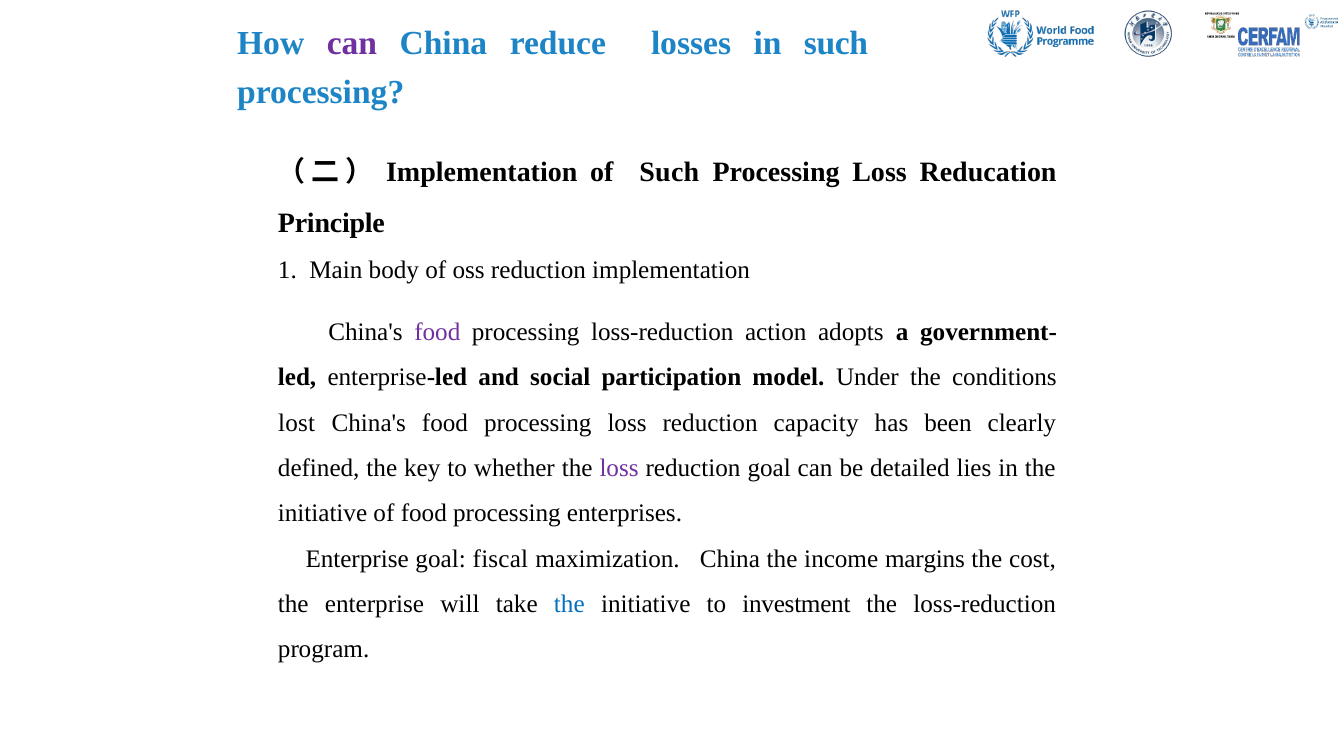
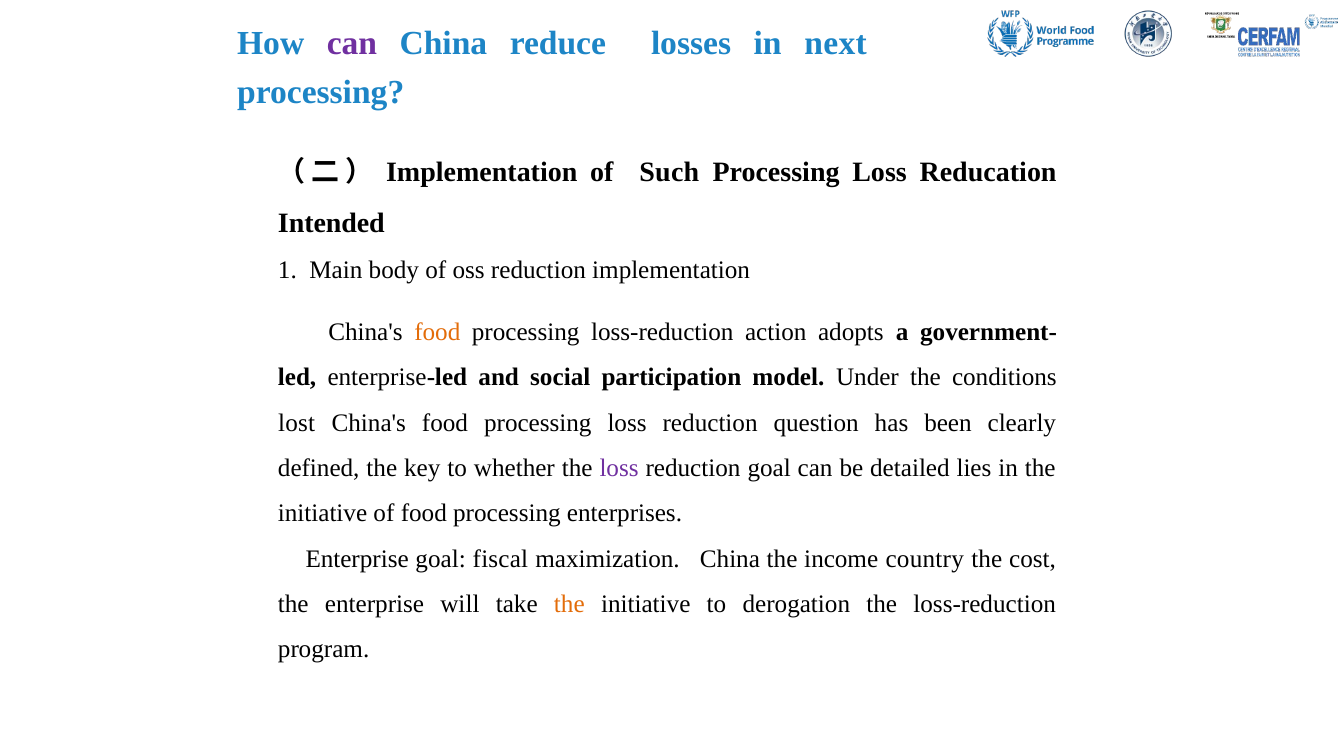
in such: such -> next (836, 44)
Principle: Principle -> Intended (331, 223)
food colour: purple -> orange (437, 332)
capacity: capacity -> question (816, 422)
margins: margins -> country (925, 558)
the colour: blue -> orange (569, 604)
investment: investment -> derogation (796, 604)
